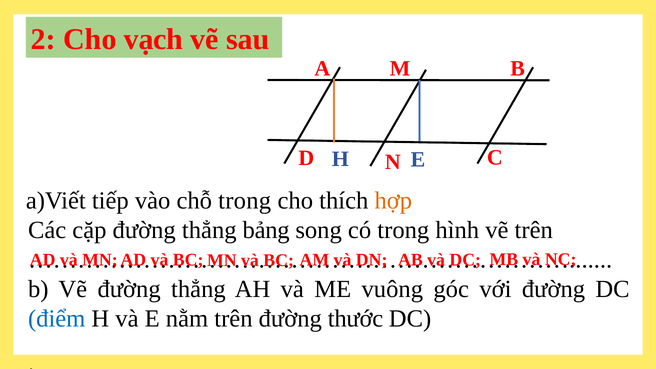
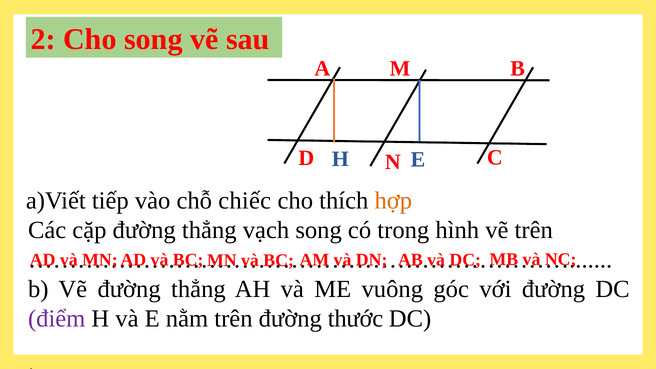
Cho vạch: vạch -> song (153, 39)
chỗ trong: trong -> chiếc (245, 201)
bảng: bảng -> vạch (266, 230)
điểm colour: blue -> purple (57, 319)
